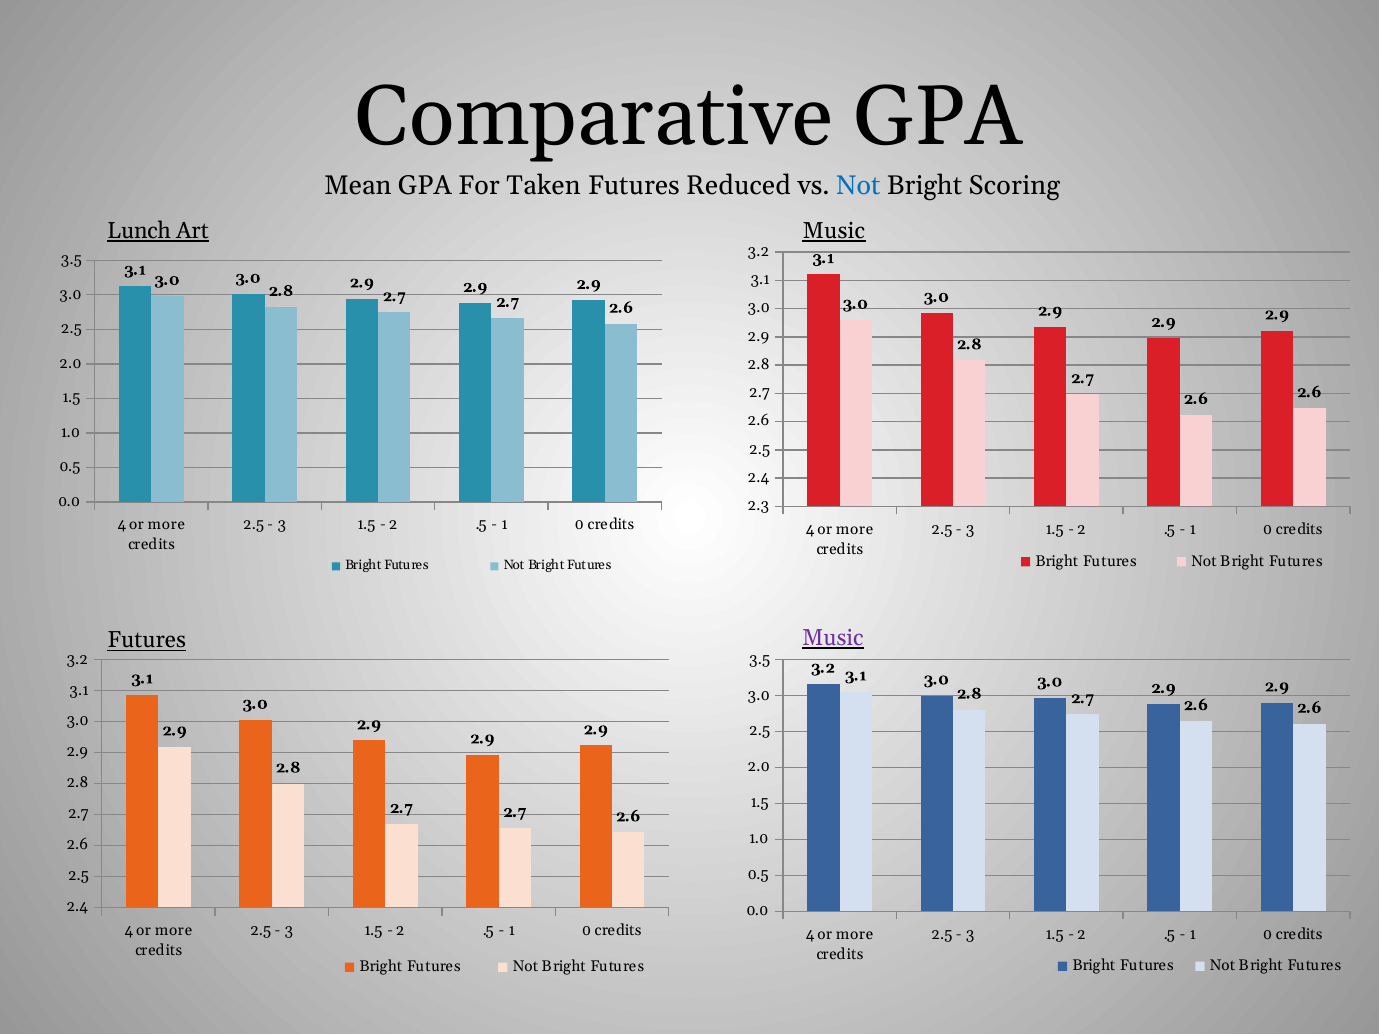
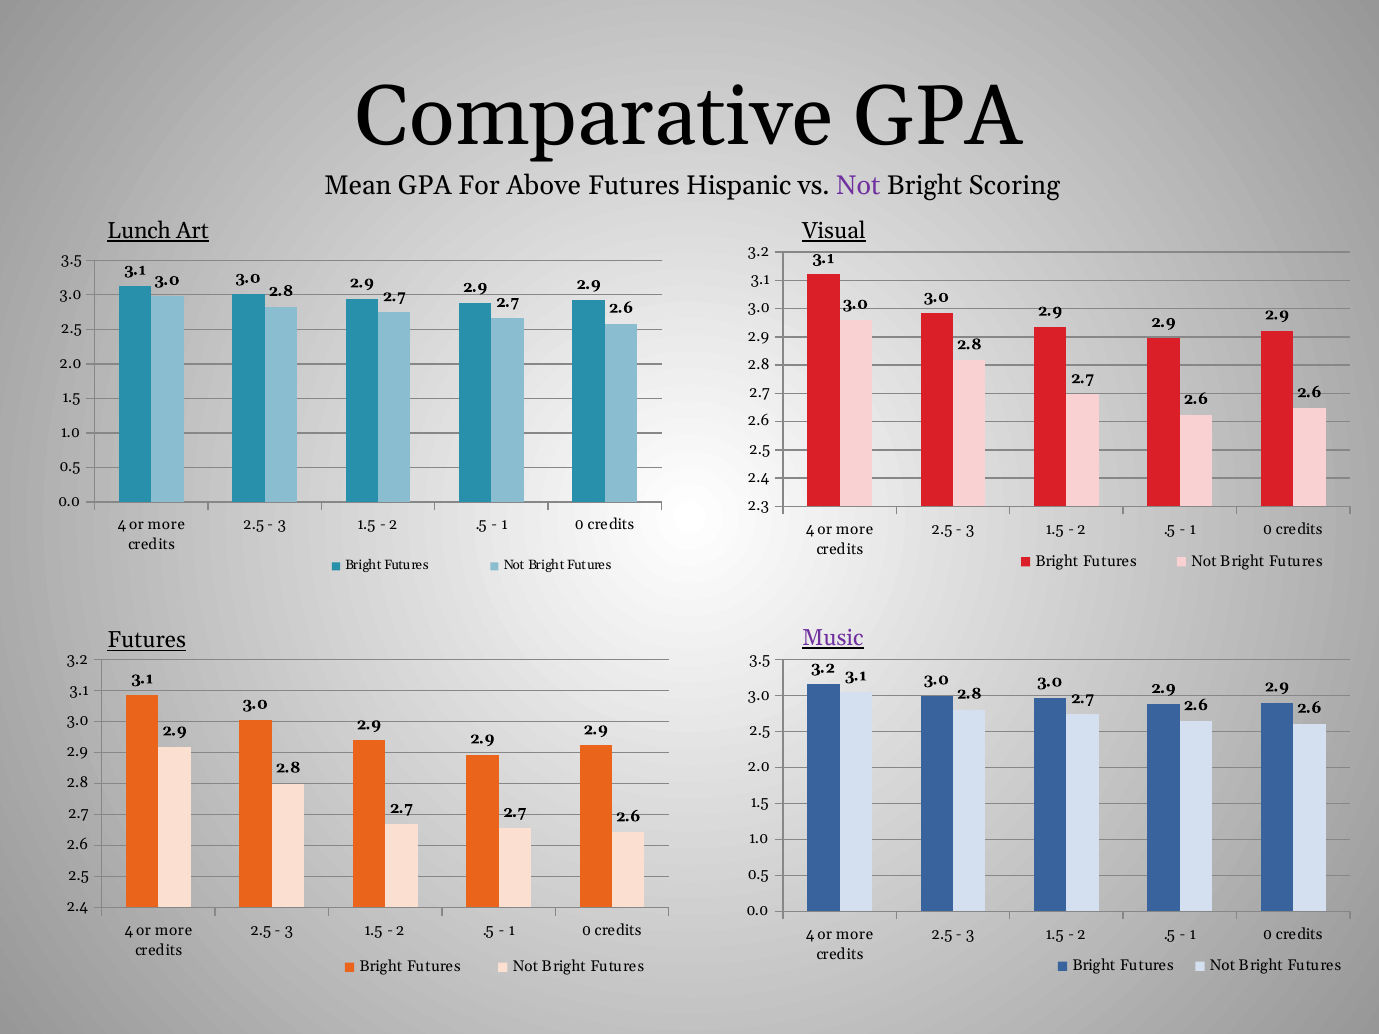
Taken: Taken -> Above (544, 186)
Reduced: Reduced -> Hispanic (739, 186)
Not colour: blue -> purple (858, 186)
Music: Music -> Visual (834, 231)
